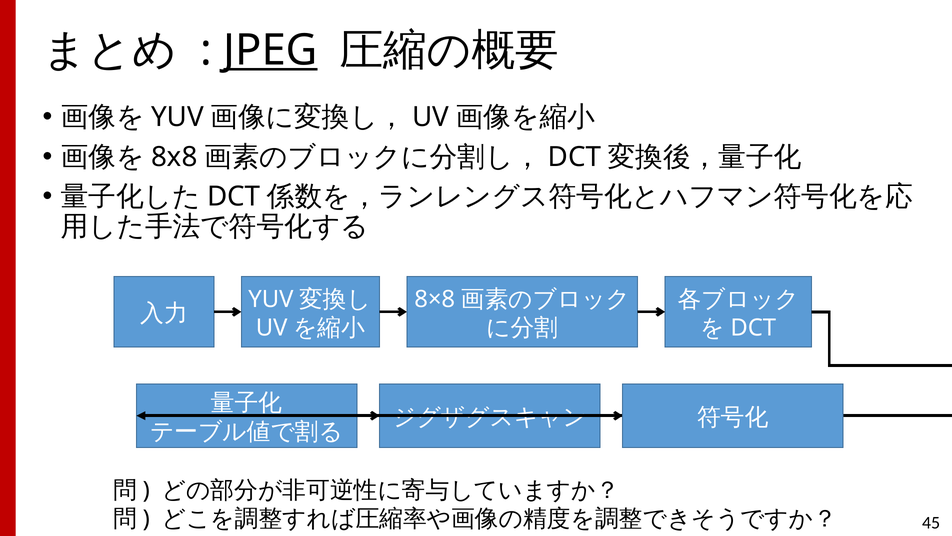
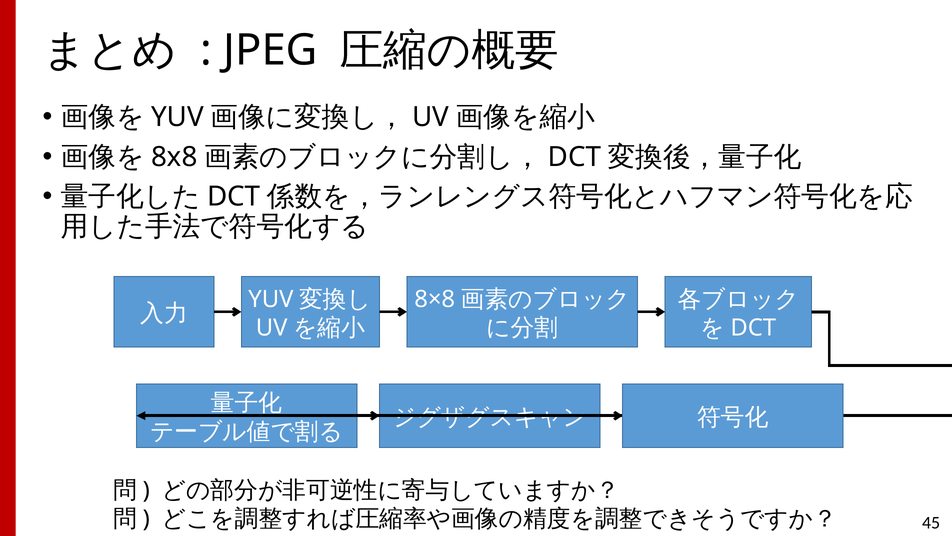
JPEG underline: present -> none (271, 50)
